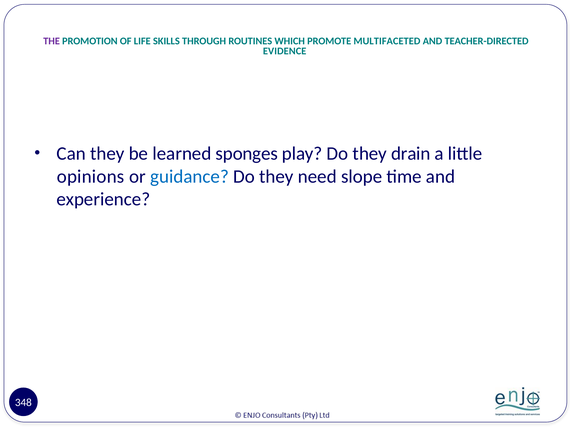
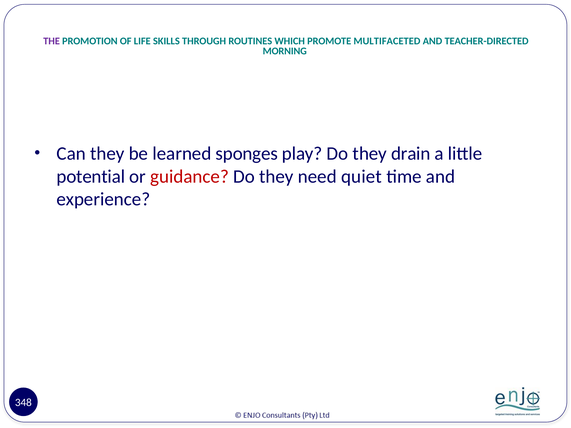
EVIDENCE: EVIDENCE -> MORNING (285, 51)
opinions: opinions -> potential (91, 177)
guidance colour: blue -> red (190, 177)
slope: slope -> quiet (361, 177)
